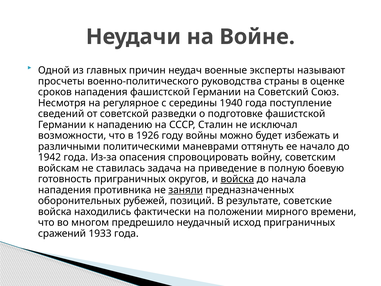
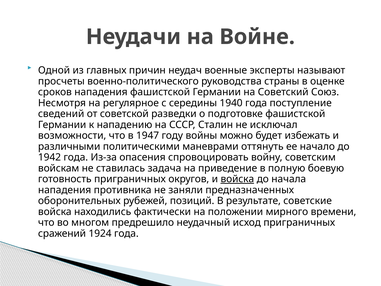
1926: 1926 -> 1947 (148, 135)
заняли underline: present -> none (186, 190)
1933: 1933 -> 1924 (100, 233)
